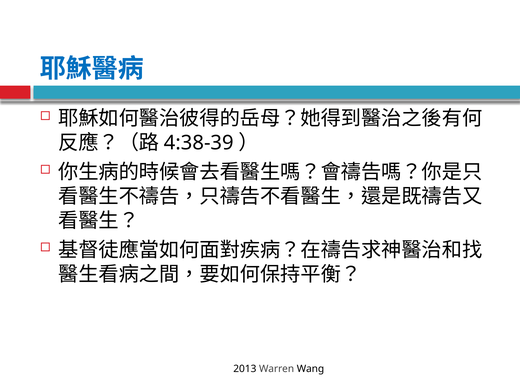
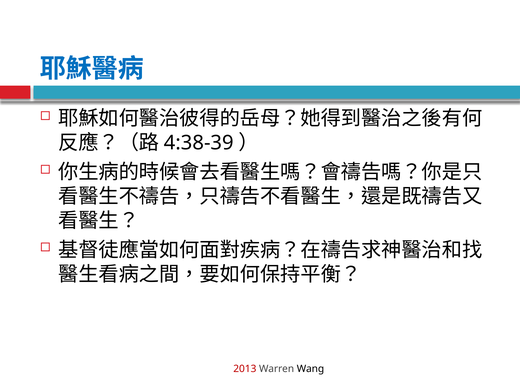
2013 colour: black -> red (245, 369)
